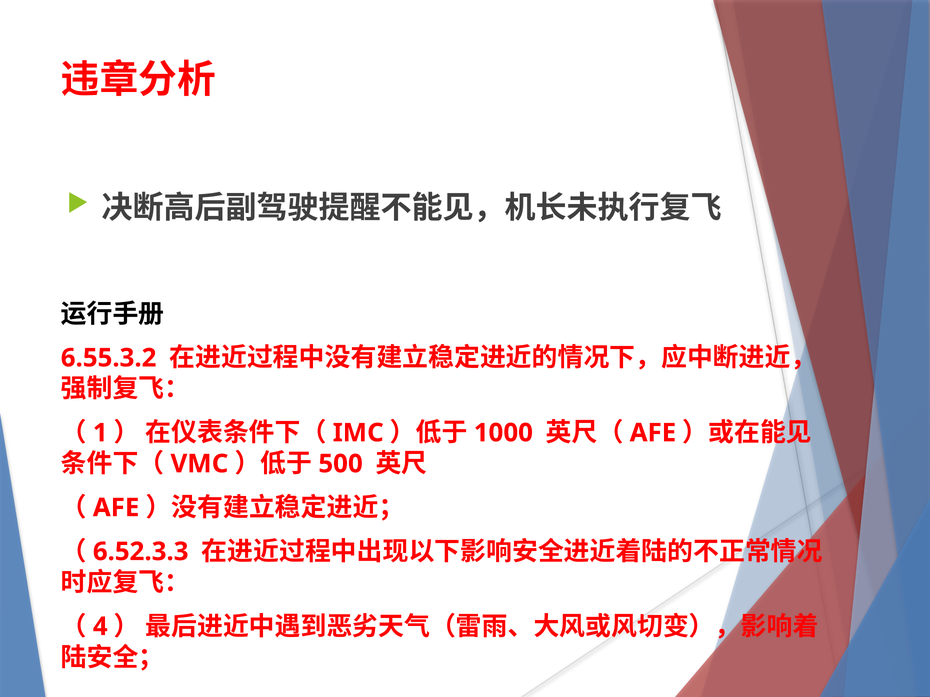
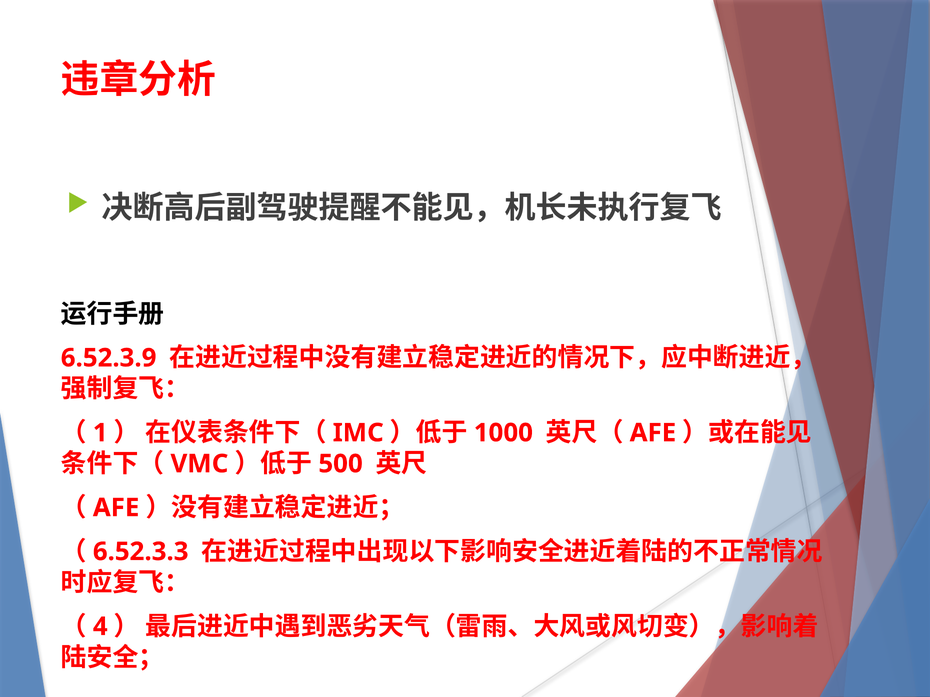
6.55.3.2: 6.55.3.2 -> 6.52.3.9 (109, 358)
